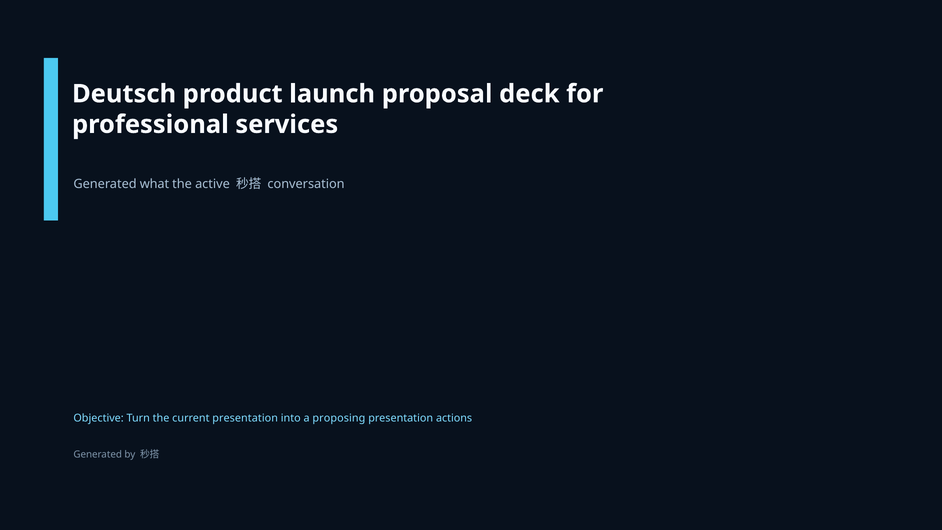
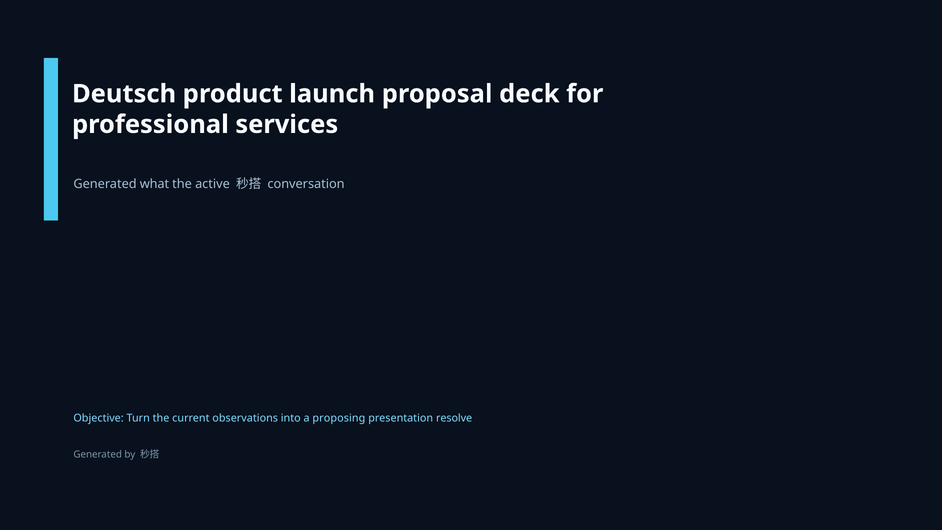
current presentation: presentation -> observations (245, 418)
actions: actions -> resolve (454, 418)
